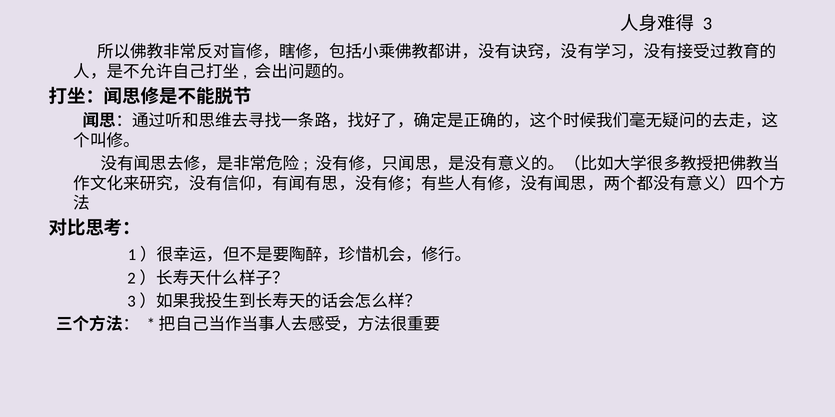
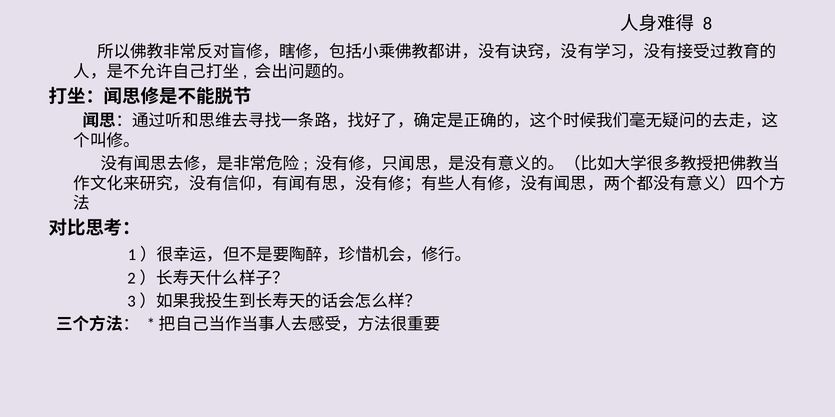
3: 3 -> 8 (707, 24)
